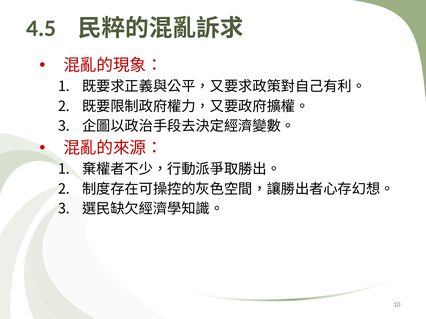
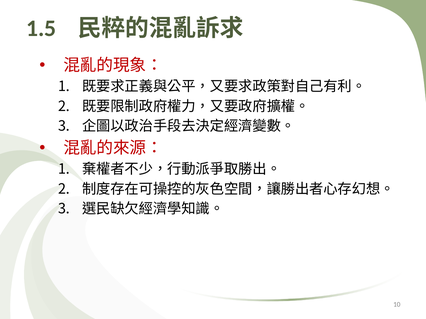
4.5: 4.5 -> 1.5 (41, 28)
